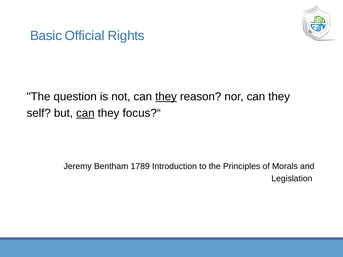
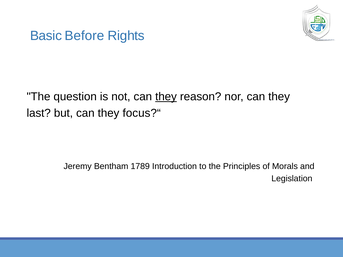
Official: Official -> Before (84, 36)
self: self -> last (39, 113)
can underline: present -> none (85, 113)
